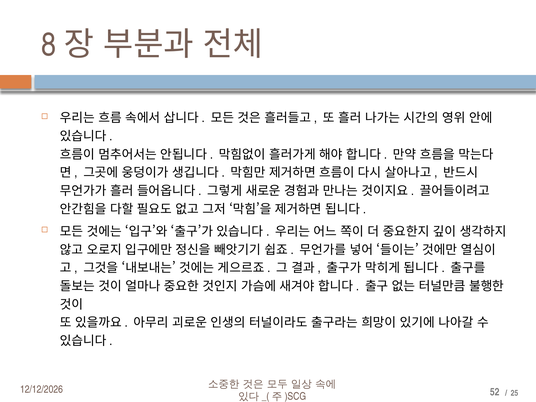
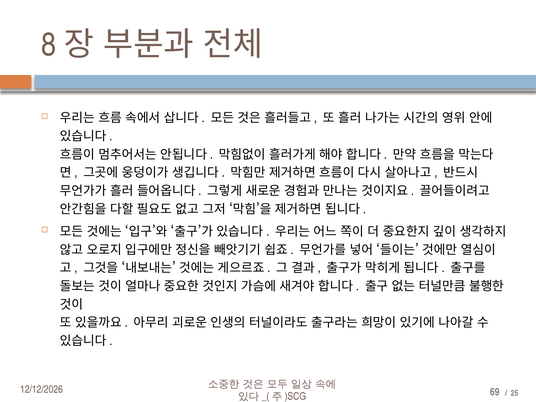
52: 52 -> 69 (495, 392)
